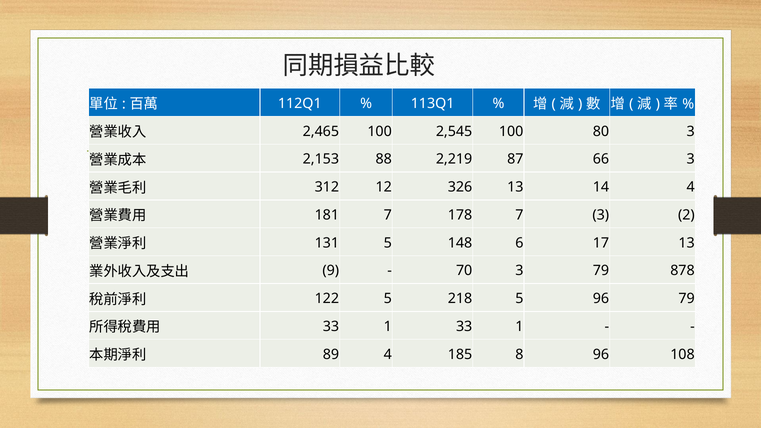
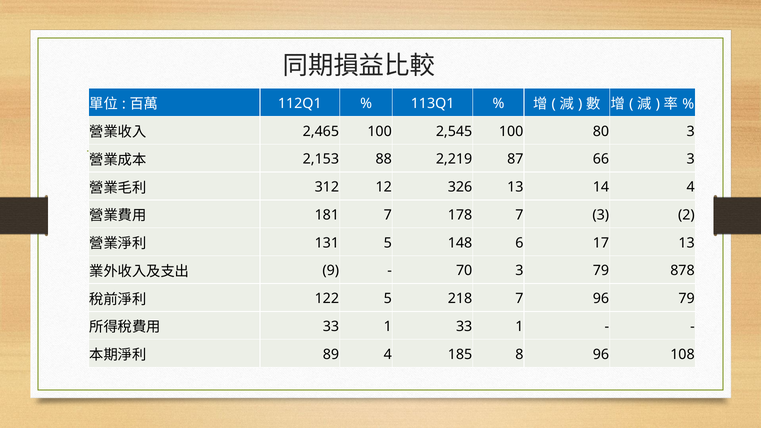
218 5: 5 -> 7 (519, 299)
